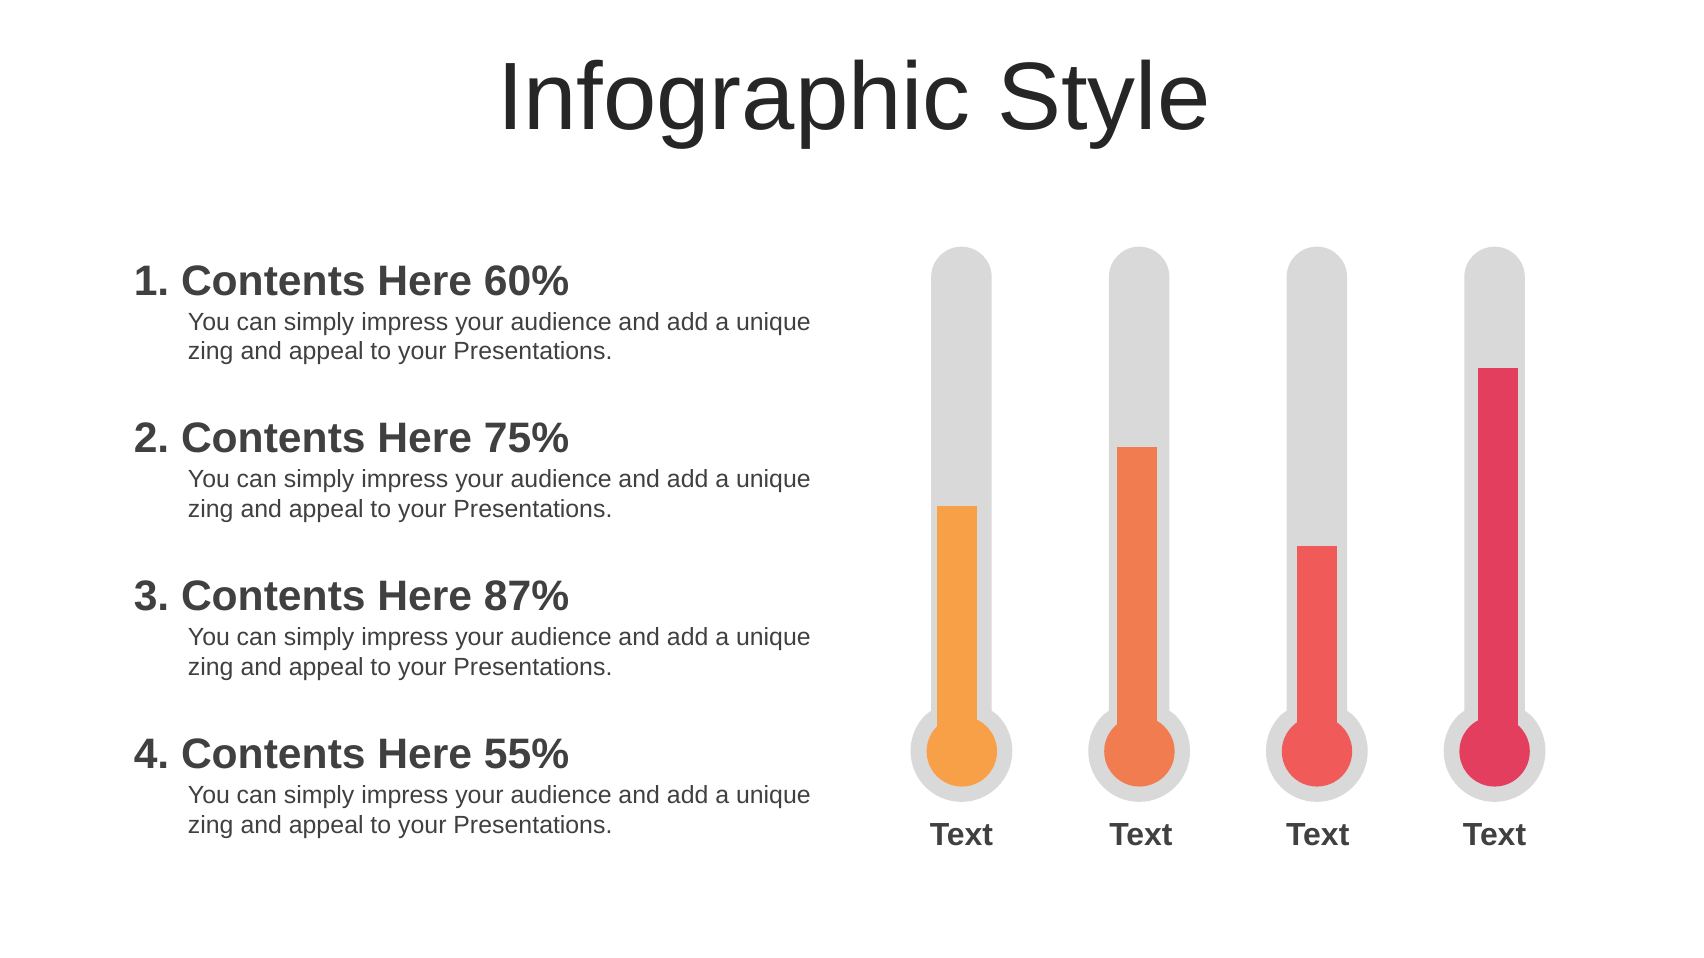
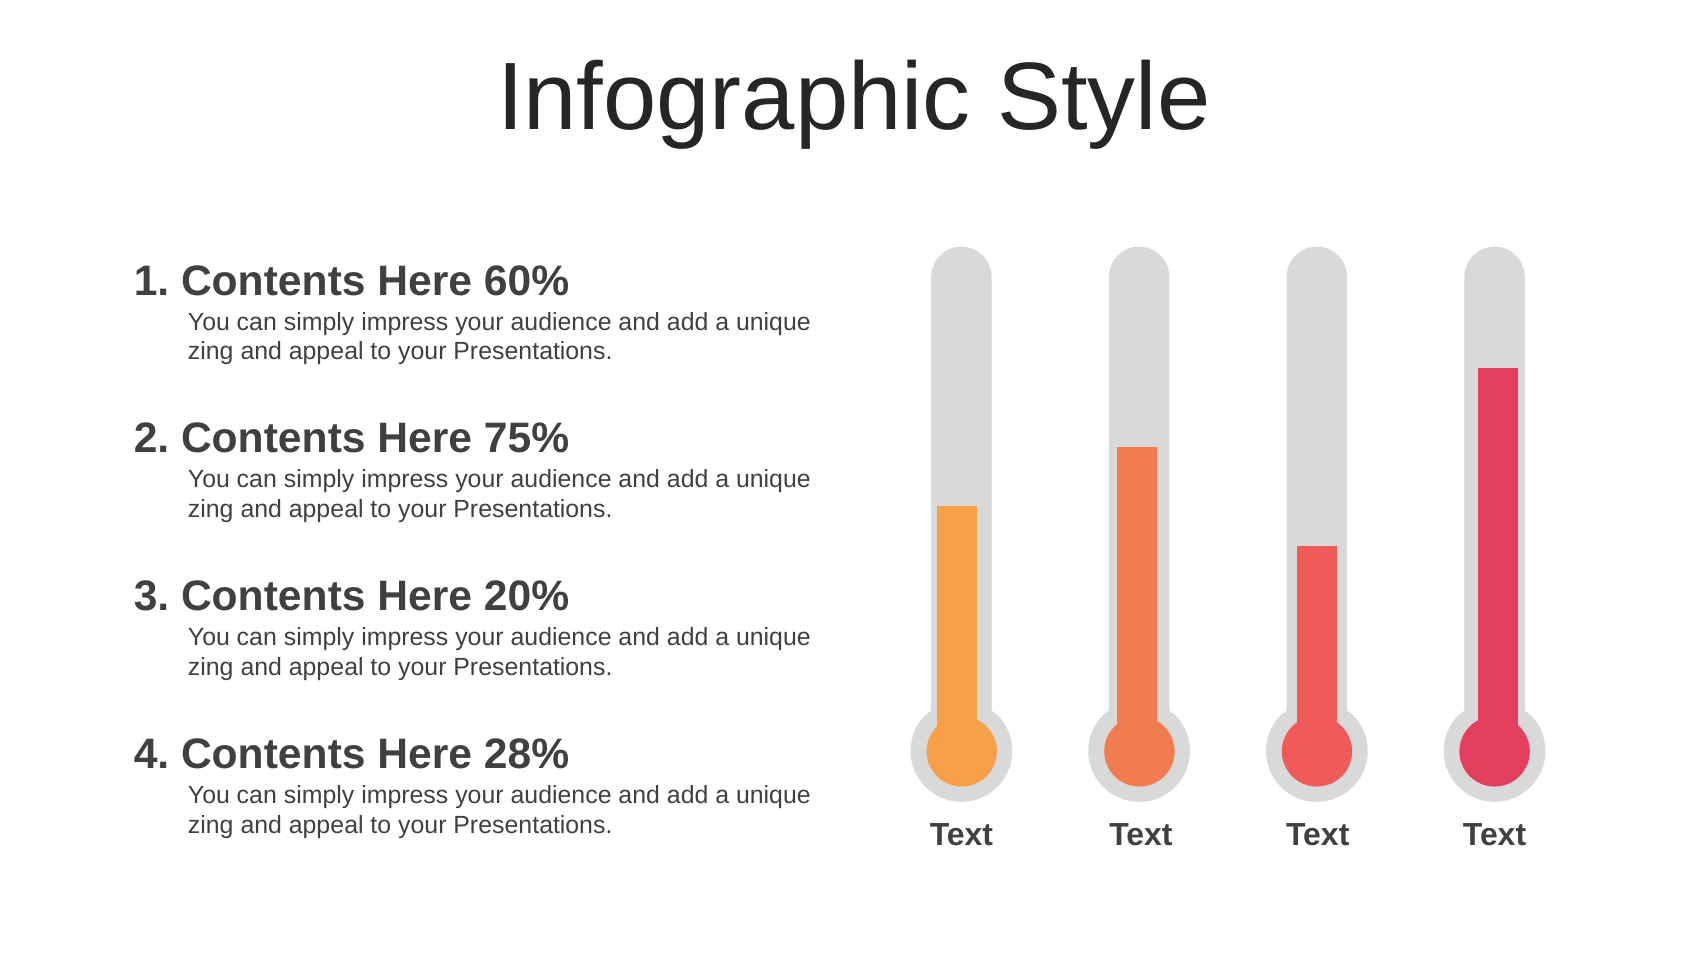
87%: 87% -> 20% (527, 597)
55%: 55% -> 28% (527, 755)
